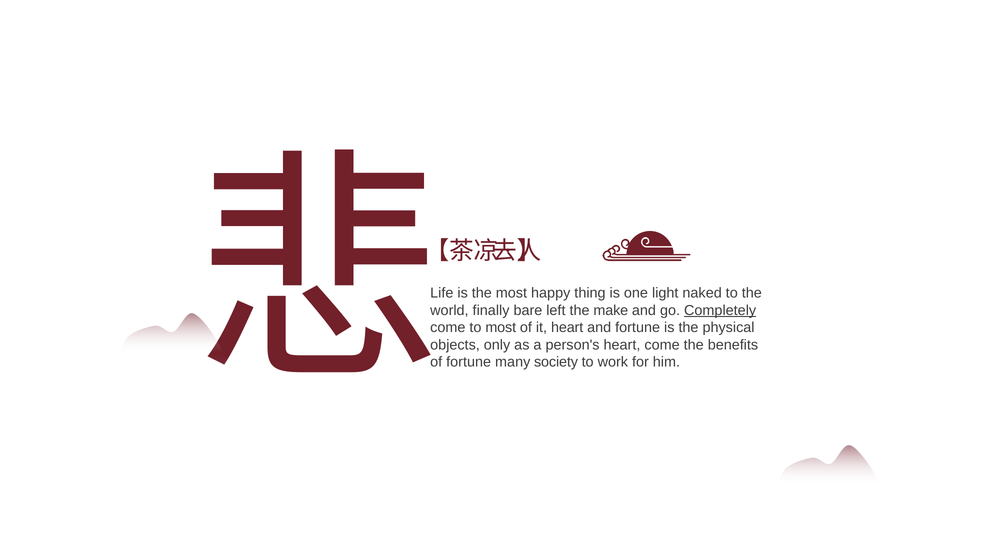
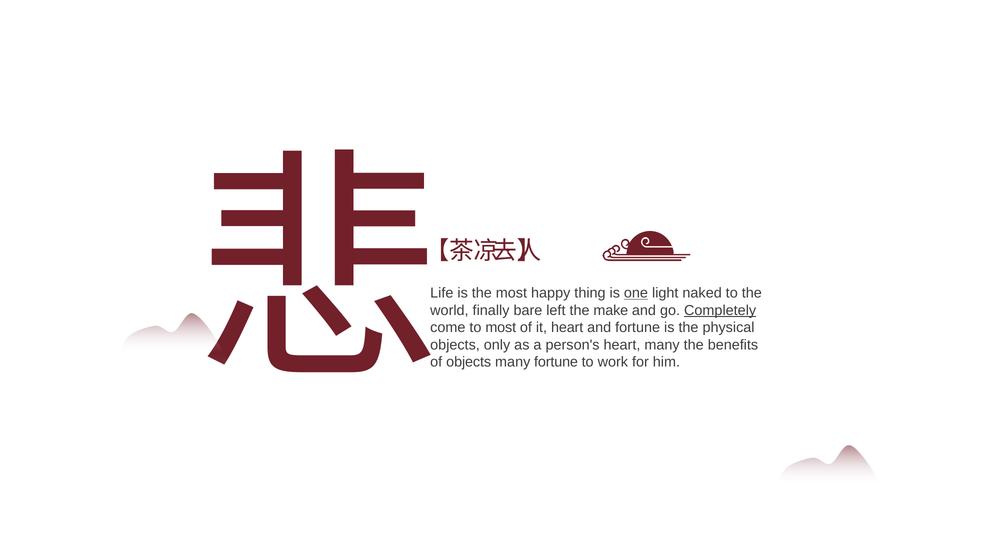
one underline: none -> present (636, 293)
heart come: come -> many (662, 345)
fortune: fortune -> objects (469, 362)
many society: society -> fortune (556, 362)
